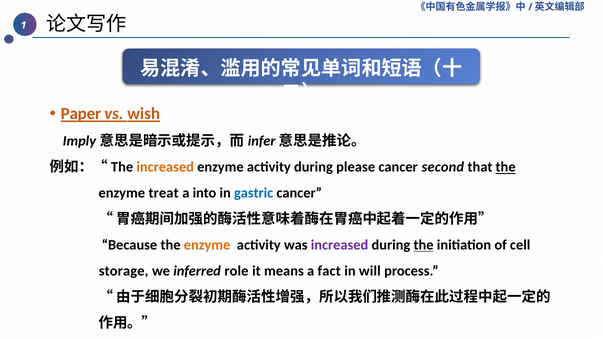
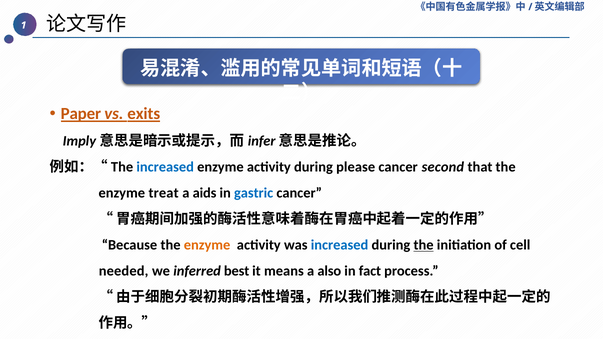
wish: wish -> exits (144, 114)
increased colour: orange -> blue (165, 167)
the underline: present -> none (506, 167)
into: into -> aids (205, 193)
increased colour: purple -> blue (340, 245)
storage: storage -> needed (124, 271)
role: role -> best (237, 271)
fact: fact -> also (329, 271)
will: will -> fact (370, 271)
